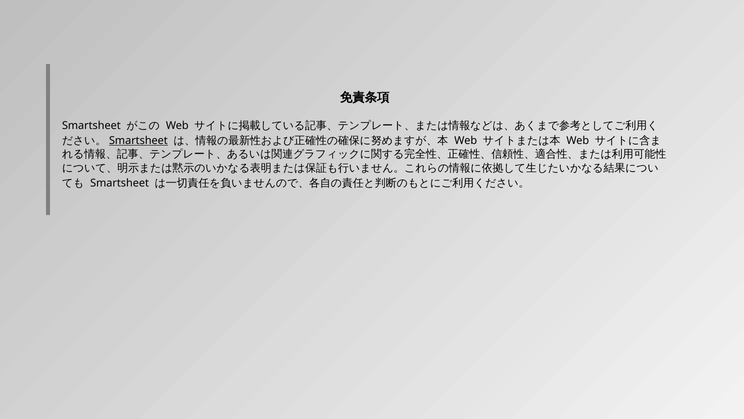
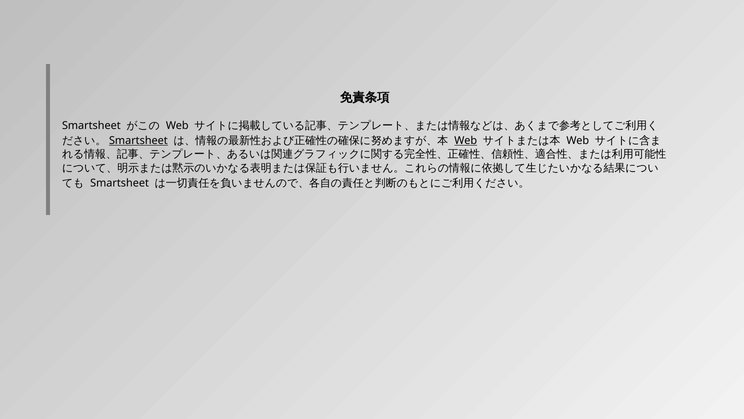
Web underline: none -> present (466, 140)
